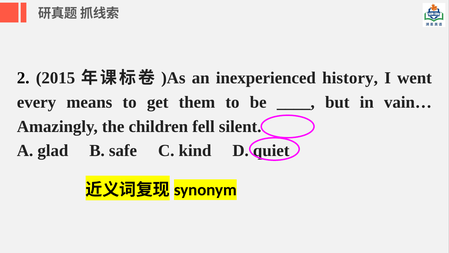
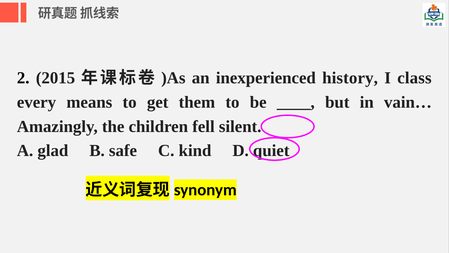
went: went -> class (414, 78)
